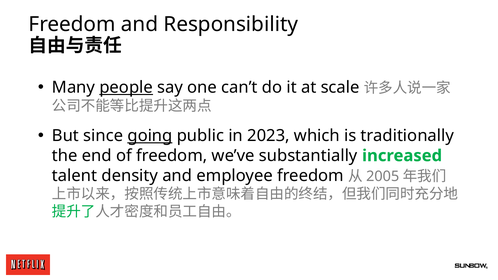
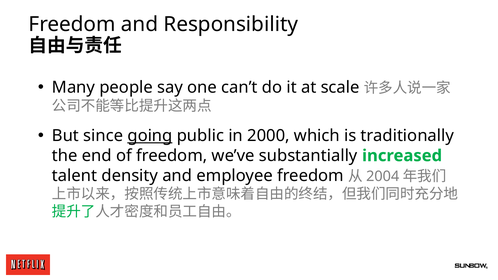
people underline: present -> none (126, 88)
2023: 2023 -> 2000 (268, 136)
2005: 2005 -> 2004 (383, 176)
